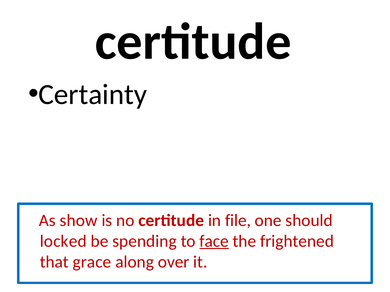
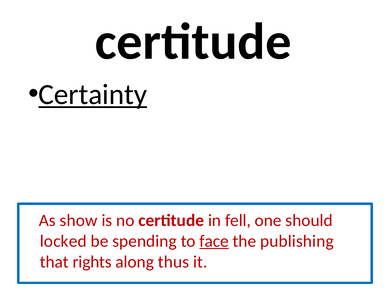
Certainty underline: none -> present (93, 95)
file: file -> fell (238, 221)
frightened: frightened -> publishing (297, 242)
grace: grace -> rights (92, 262)
over: over -> thus (174, 262)
